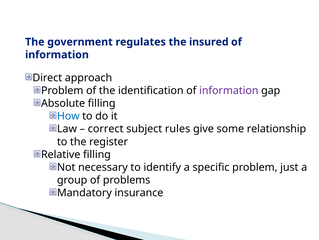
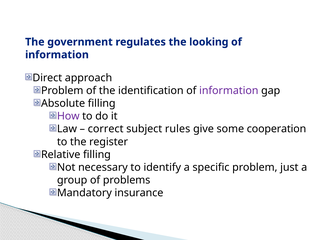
insured: insured -> looking (209, 42)
How colour: blue -> purple (68, 116)
relationship: relationship -> cooperation (277, 129)
